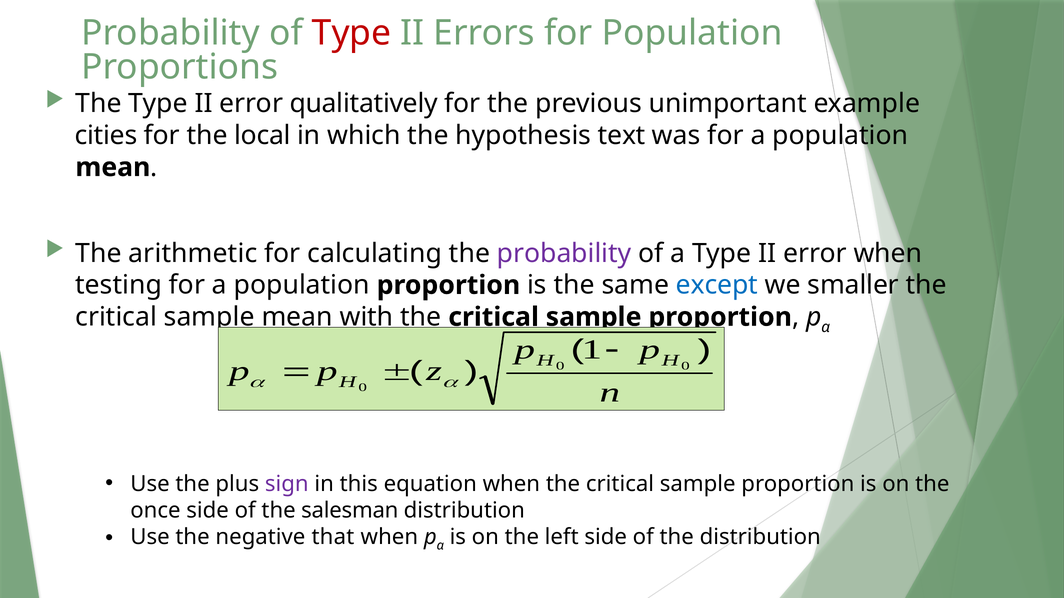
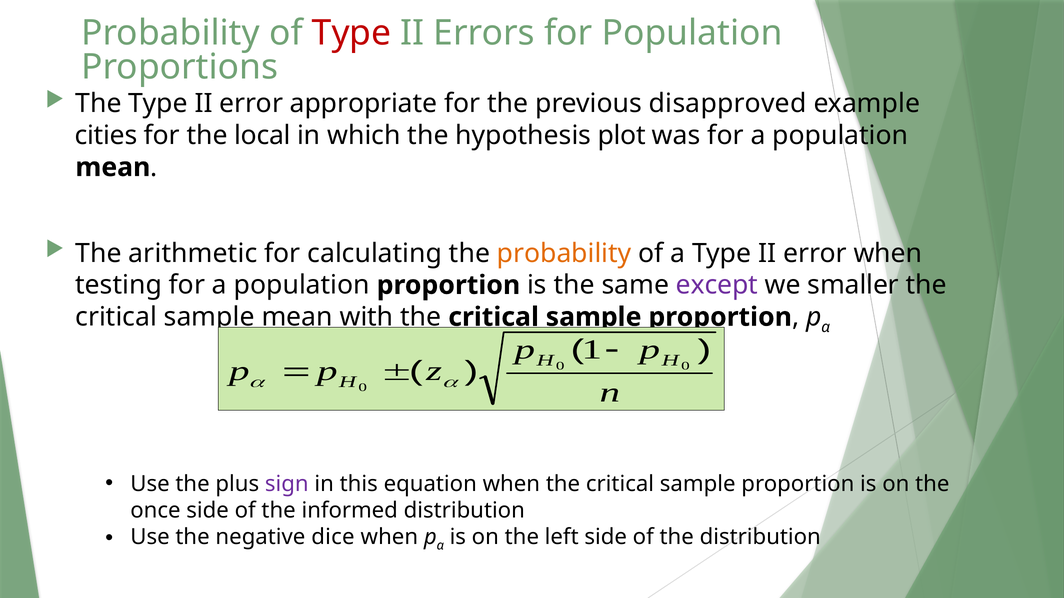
qualitatively: qualitatively -> appropriate (364, 104)
unimportant: unimportant -> disapproved (728, 104)
text: text -> plot (622, 136)
probability colour: purple -> orange (564, 253)
except colour: blue -> purple (717, 285)
salesman: salesman -> informed (350, 511)
that: that -> dice (333, 538)
